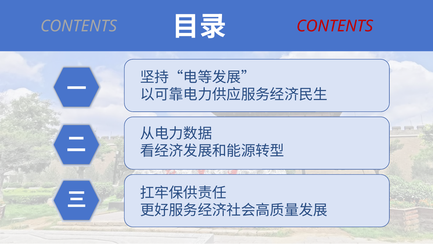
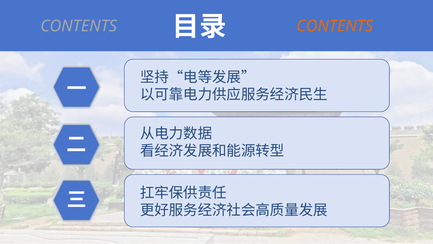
CONTENTS colour: red -> orange (335, 26)
